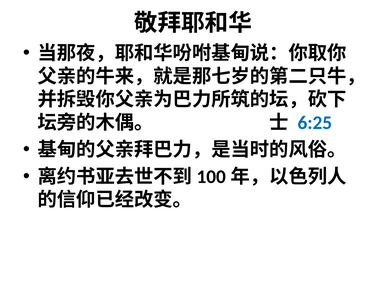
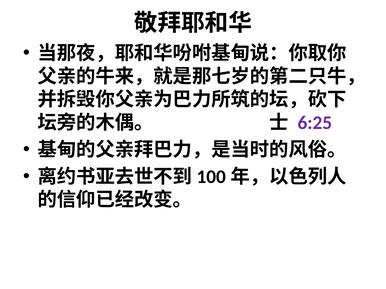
6:25 colour: blue -> purple (315, 123)
